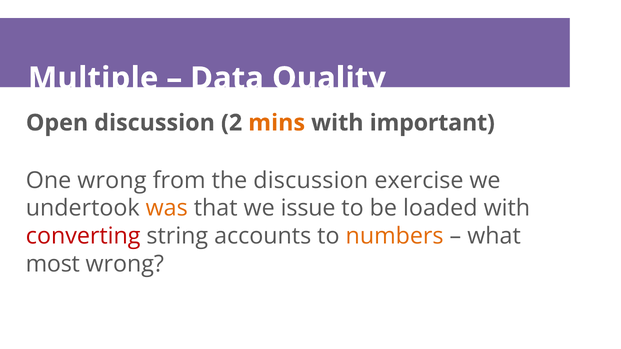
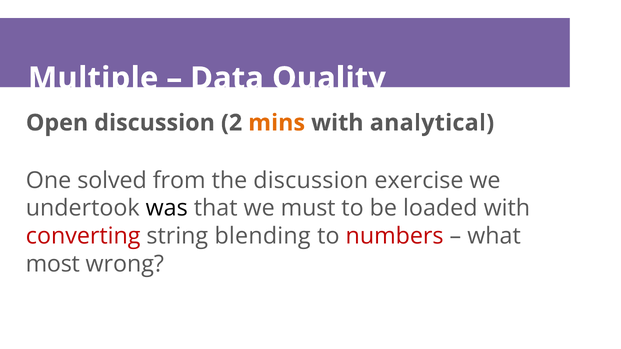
important: important -> analytical (432, 123)
One wrong: wrong -> solved (112, 181)
was colour: orange -> black (167, 208)
issue: issue -> must (308, 208)
accounts: accounts -> blending (263, 236)
numbers colour: orange -> red (395, 236)
